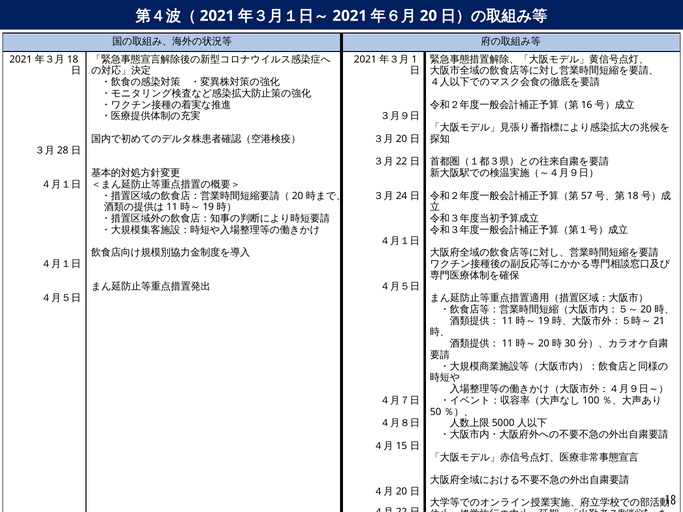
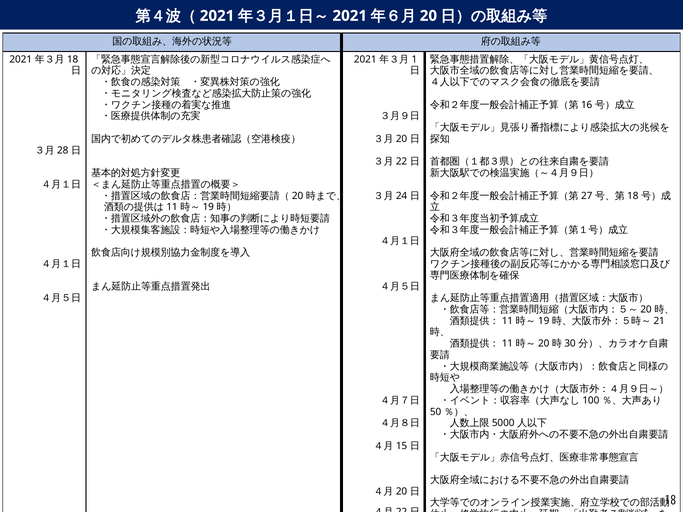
57: 57 -> 27 (587, 196)
